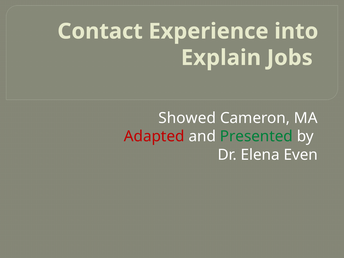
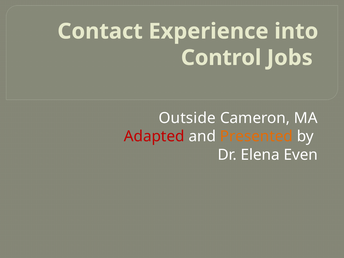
Explain: Explain -> Control (221, 58)
Showed: Showed -> Outside (187, 118)
Presented colour: green -> orange (256, 136)
